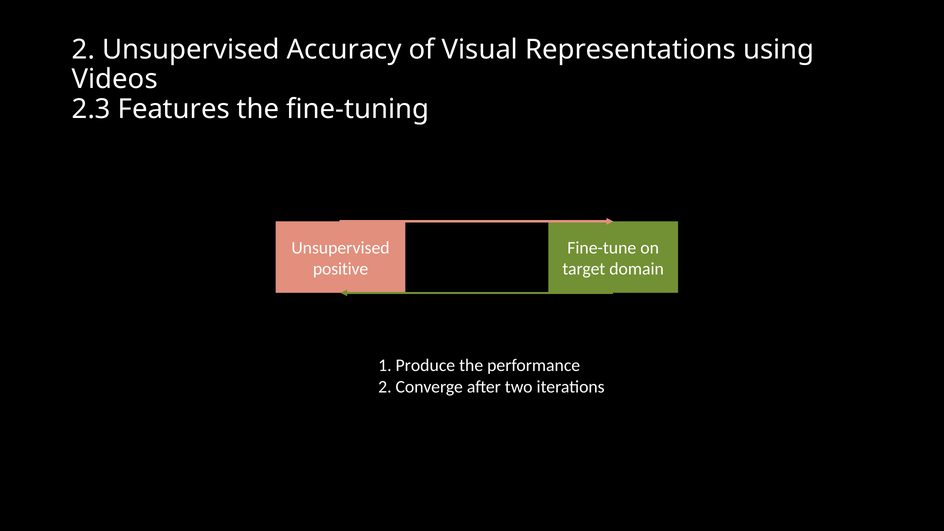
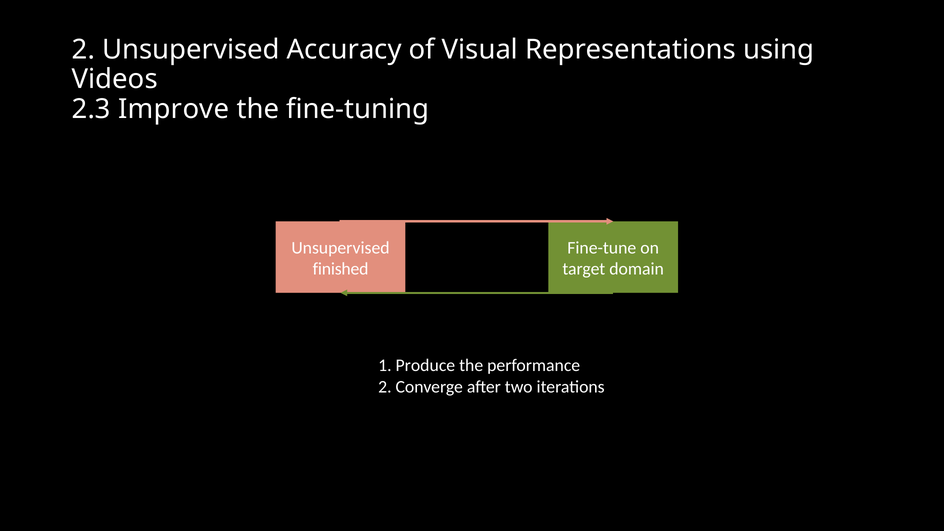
Features: Features -> Improve (174, 109)
positive: positive -> finished (341, 269)
